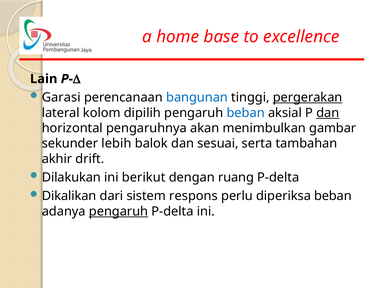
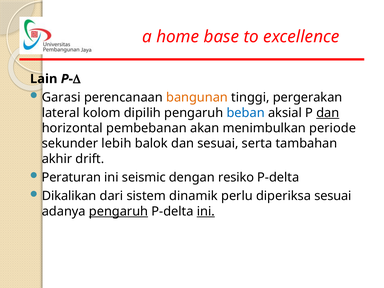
bangunan colour: blue -> orange (197, 97)
pergerakan underline: present -> none (308, 97)
pengaruhnya: pengaruhnya -> pembebanan (146, 128)
gambar: gambar -> periode (333, 128)
Dilakukan: Dilakukan -> Peraturan (71, 177)
berikut: berikut -> seismic (144, 177)
ruang: ruang -> resiko (236, 177)
respons: respons -> dinamik (194, 196)
diperiksa beban: beban -> sesuai (333, 196)
ini underline: none -> present (206, 211)
